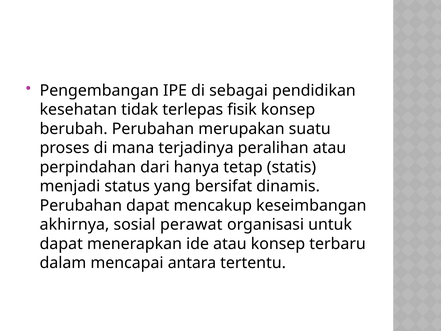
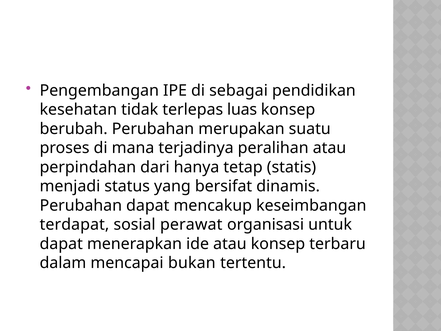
fisik: fisik -> luas (242, 110)
akhirnya: akhirnya -> terdapat (74, 225)
antara: antara -> bukan (192, 263)
